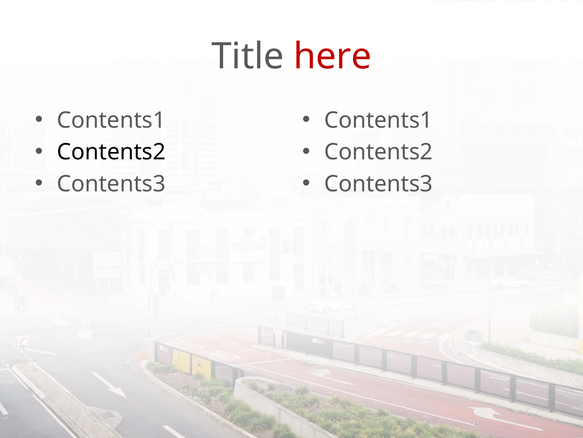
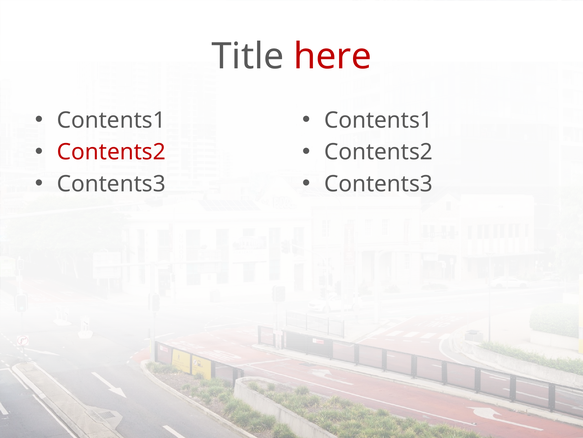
Contents2 colour: black -> red (111, 152)
